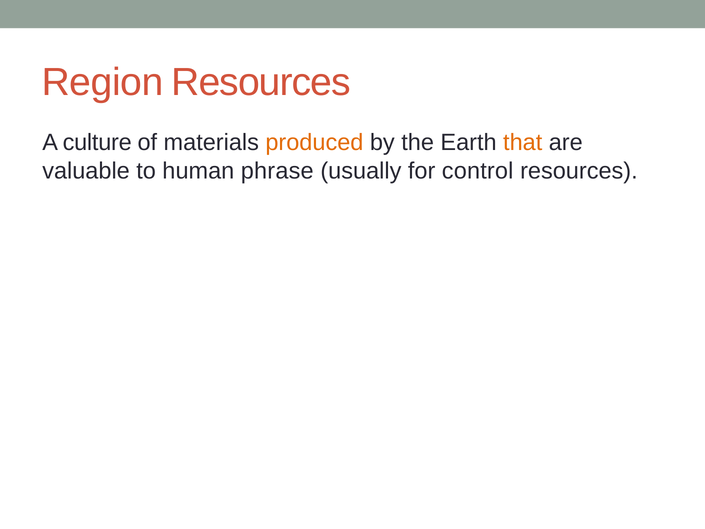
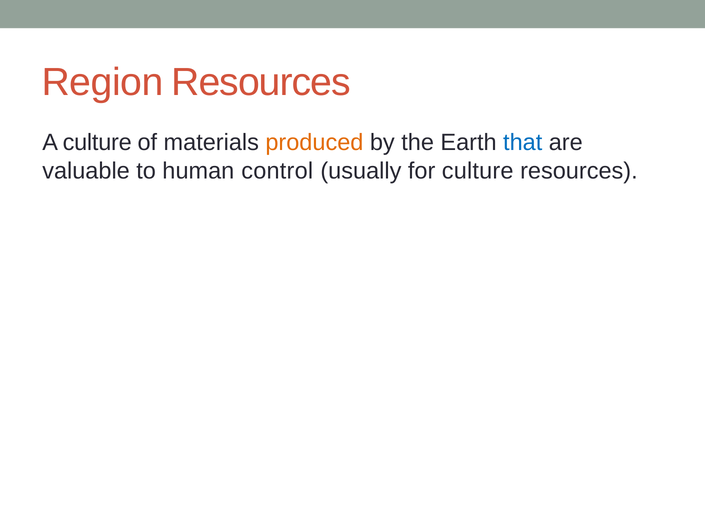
that colour: orange -> blue (523, 143)
phrase: phrase -> control (277, 171)
for control: control -> culture (478, 171)
